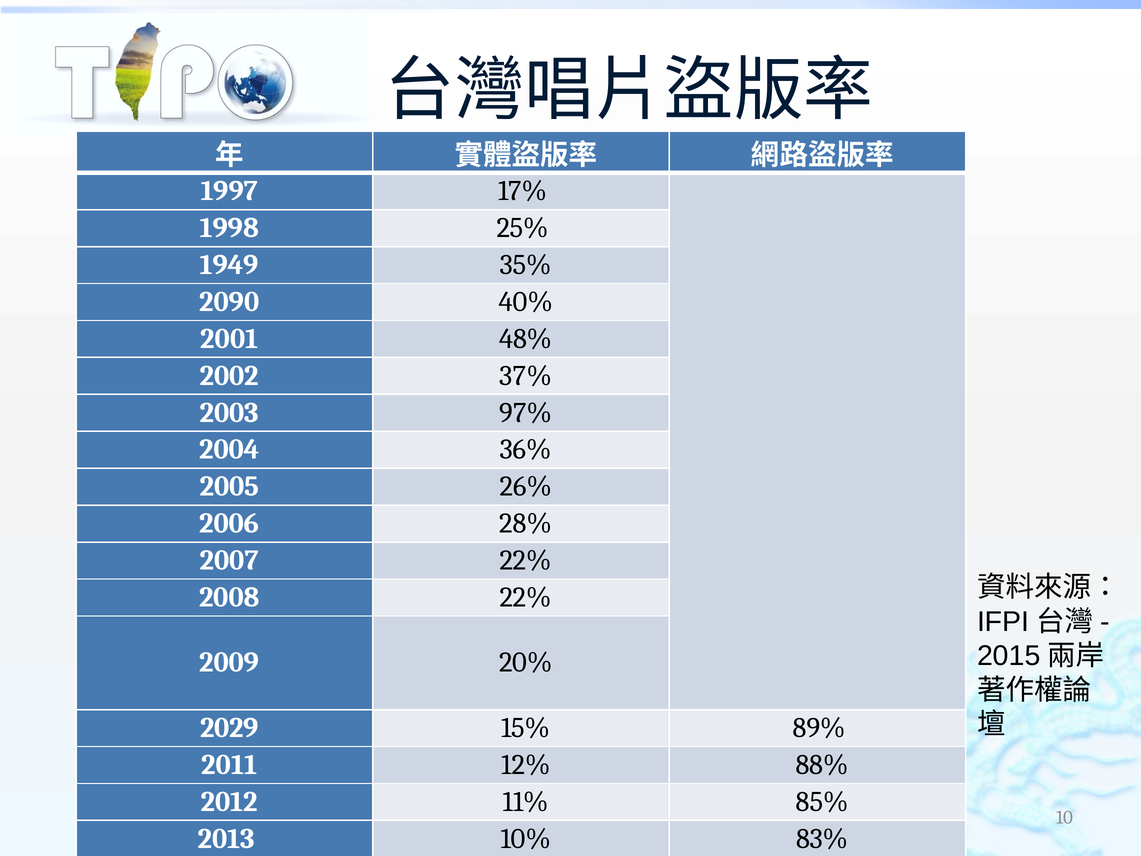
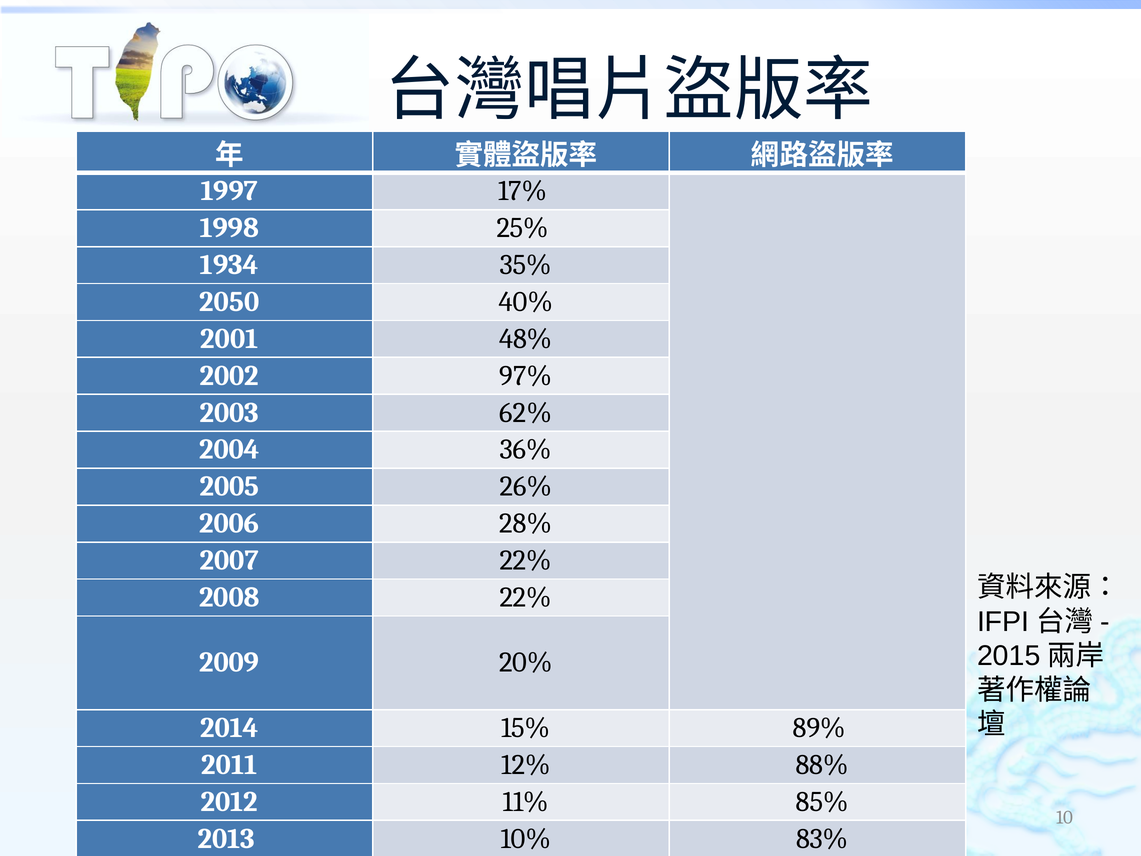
1949: 1949 -> 1934 (229, 265)
2090: 2090 -> 2050 (229, 302)
37%: 37% -> 97% (526, 376)
97%: 97% -> 62% (526, 412)
2029: 2029 -> 2014 (229, 728)
